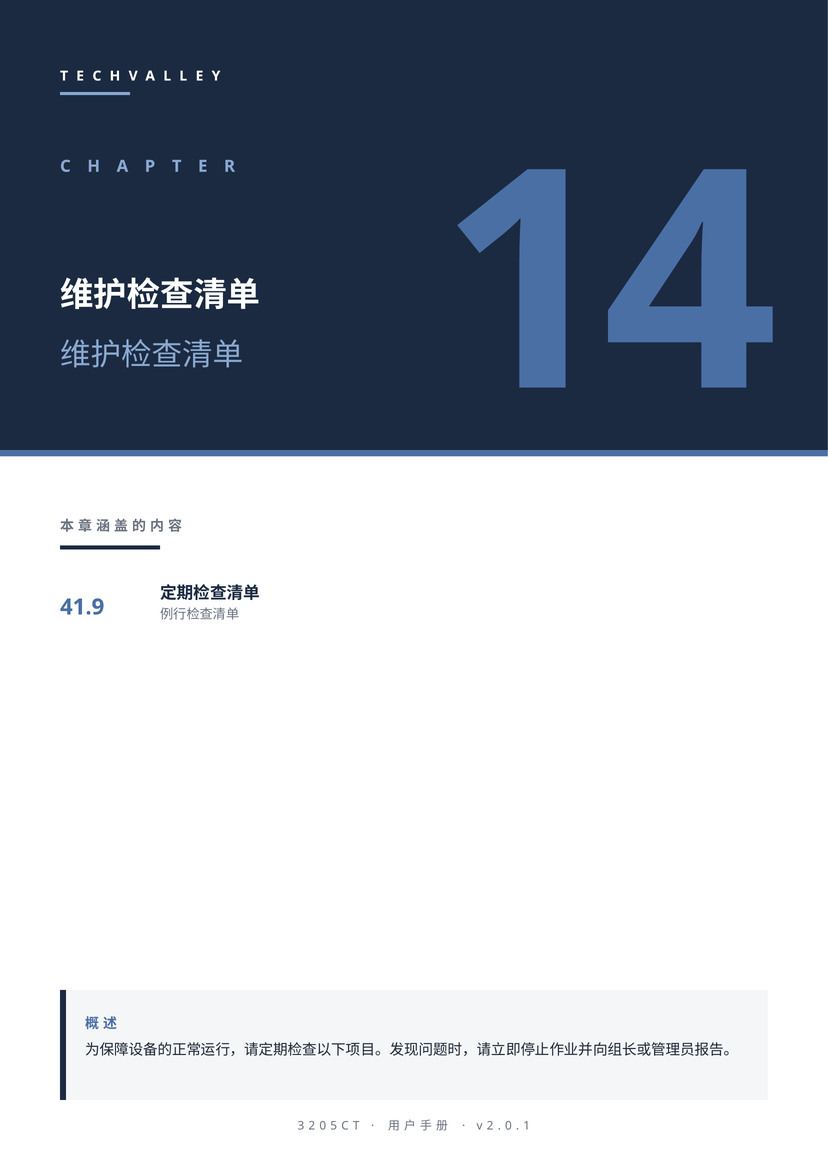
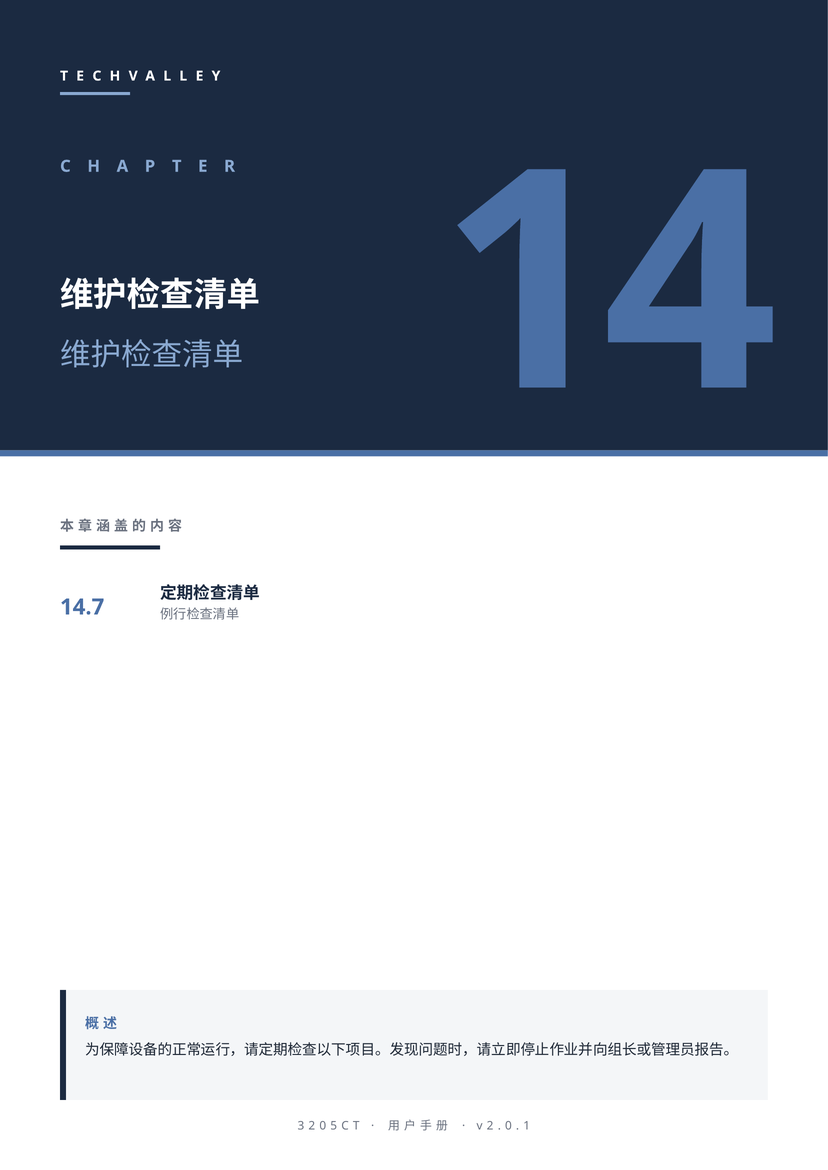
41.9: 41.9 -> 14.7 (82, 607)
